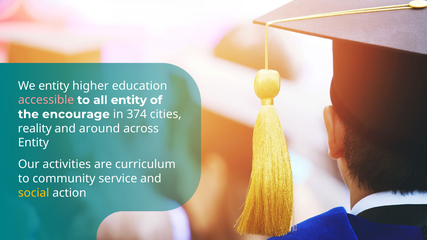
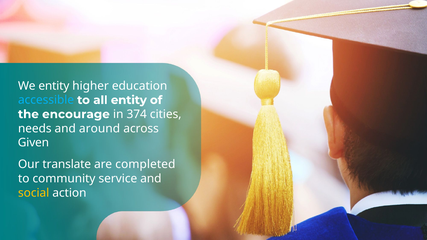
accessible colour: pink -> light blue (46, 100)
reality: reality -> needs (35, 129)
Entity: Entity -> Given (33, 143)
activities: activities -> translate (67, 164)
curriculum: curriculum -> completed (145, 164)
